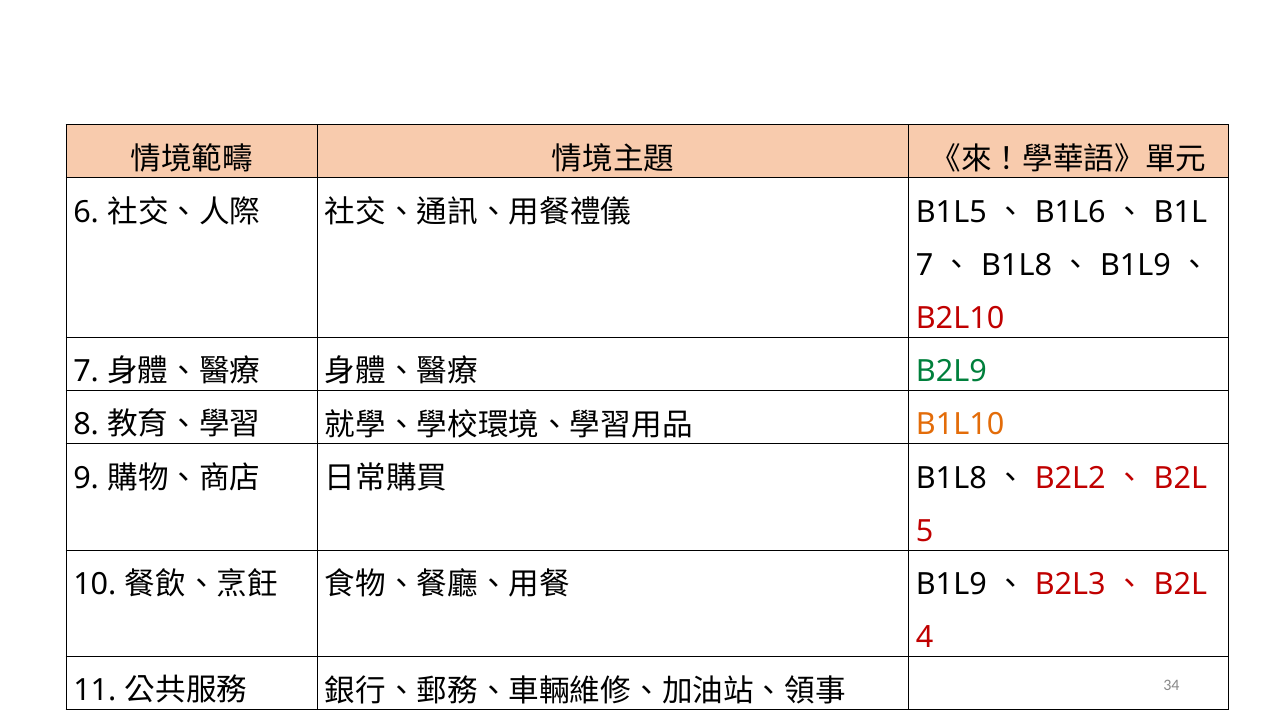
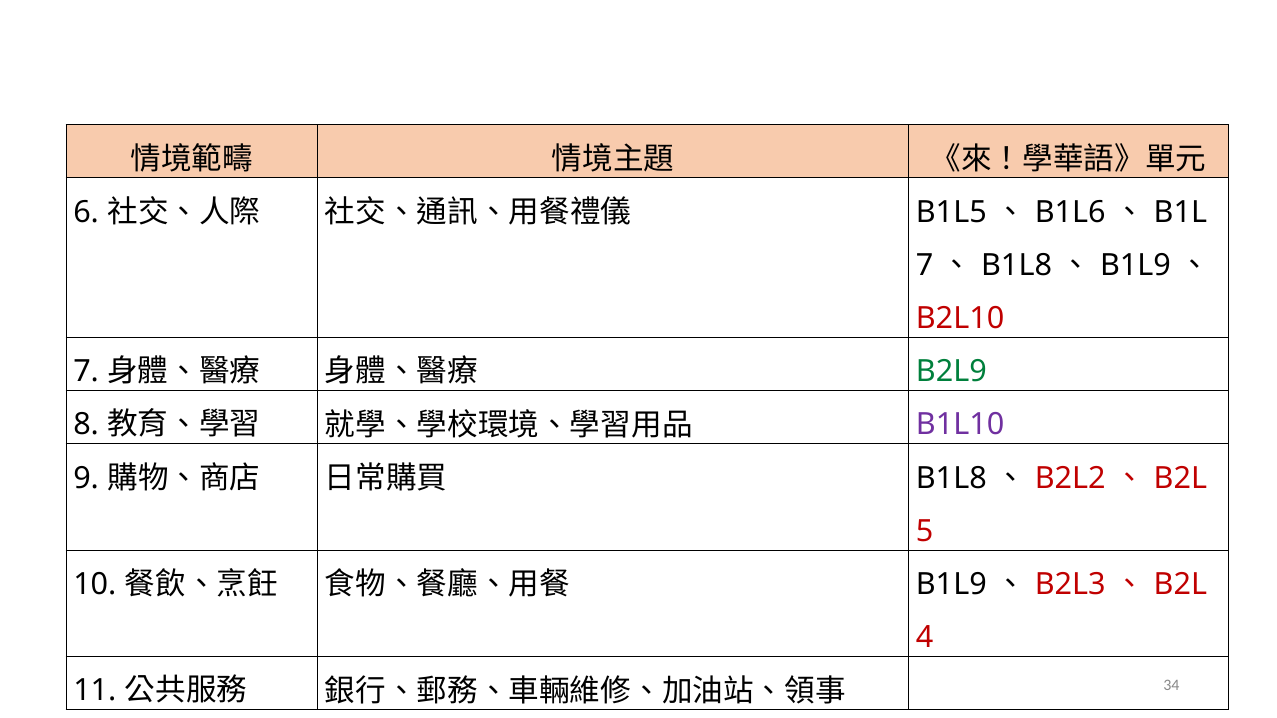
B1L10 colour: orange -> purple (960, 425)
